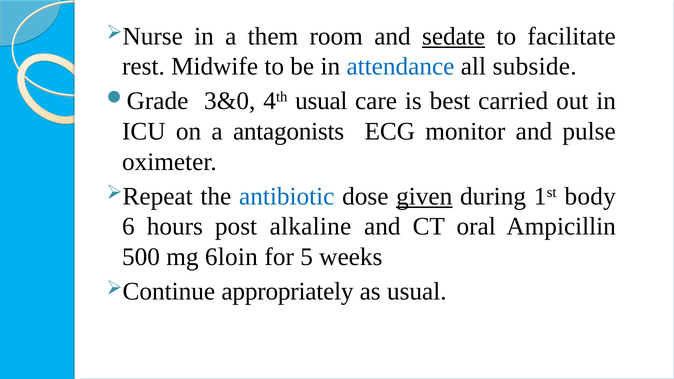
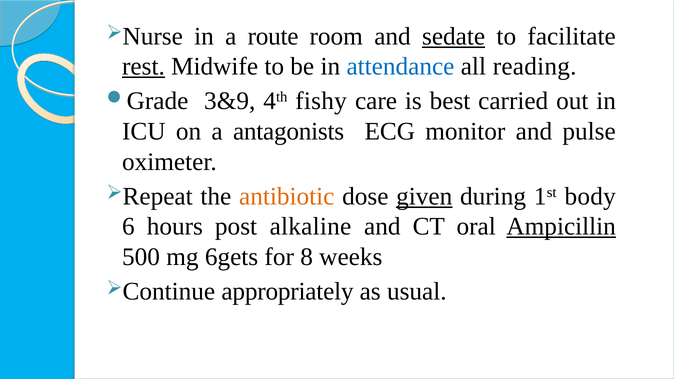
them: them -> route (273, 36)
rest underline: none -> present (143, 67)
subside: subside -> reading (535, 67)
3&0: 3&0 -> 3&9 (230, 101)
4th usual: usual -> fishy (321, 101)
antibiotic colour: blue -> orange (287, 196)
Ampicillin underline: none -> present (561, 227)
6loin: 6loin -> 6gets (232, 257)
5: 5 -> 8 (307, 257)
